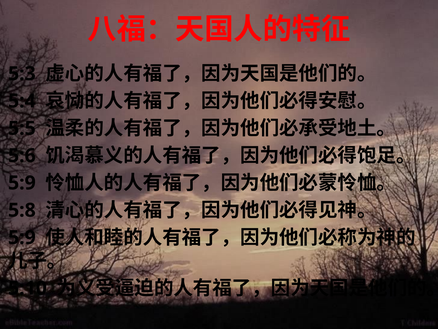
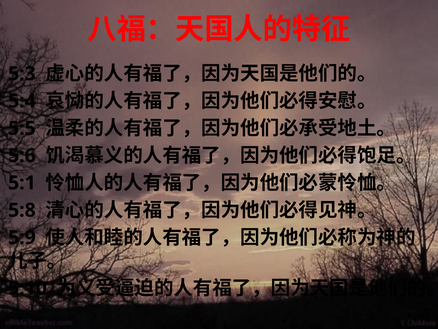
5:9: 5:9 -> 5:1 (22, 183)
